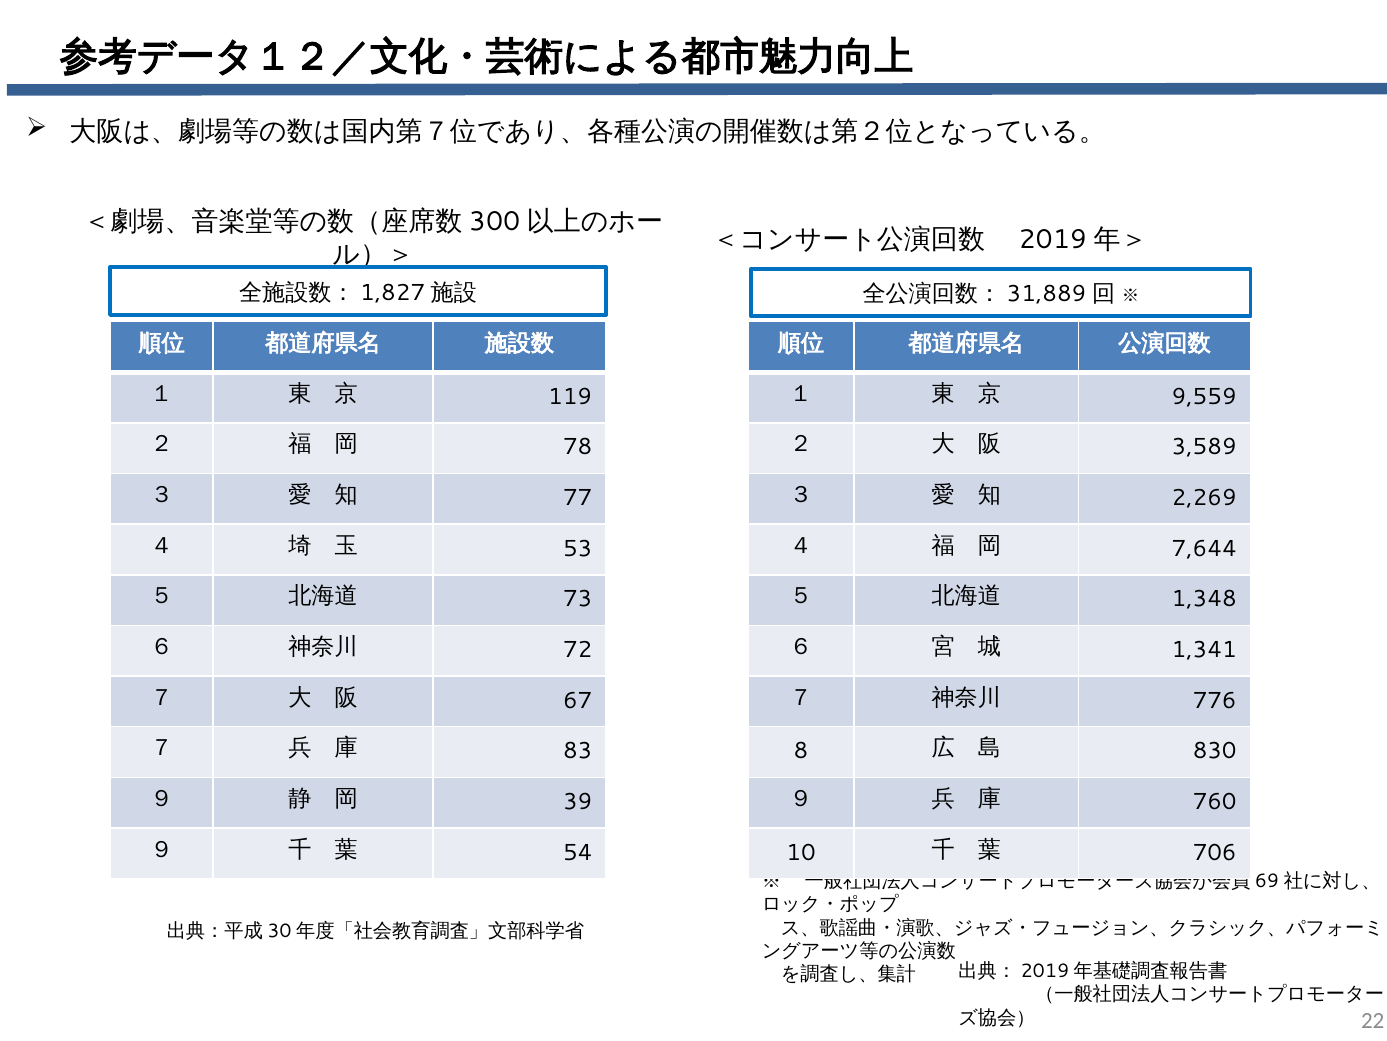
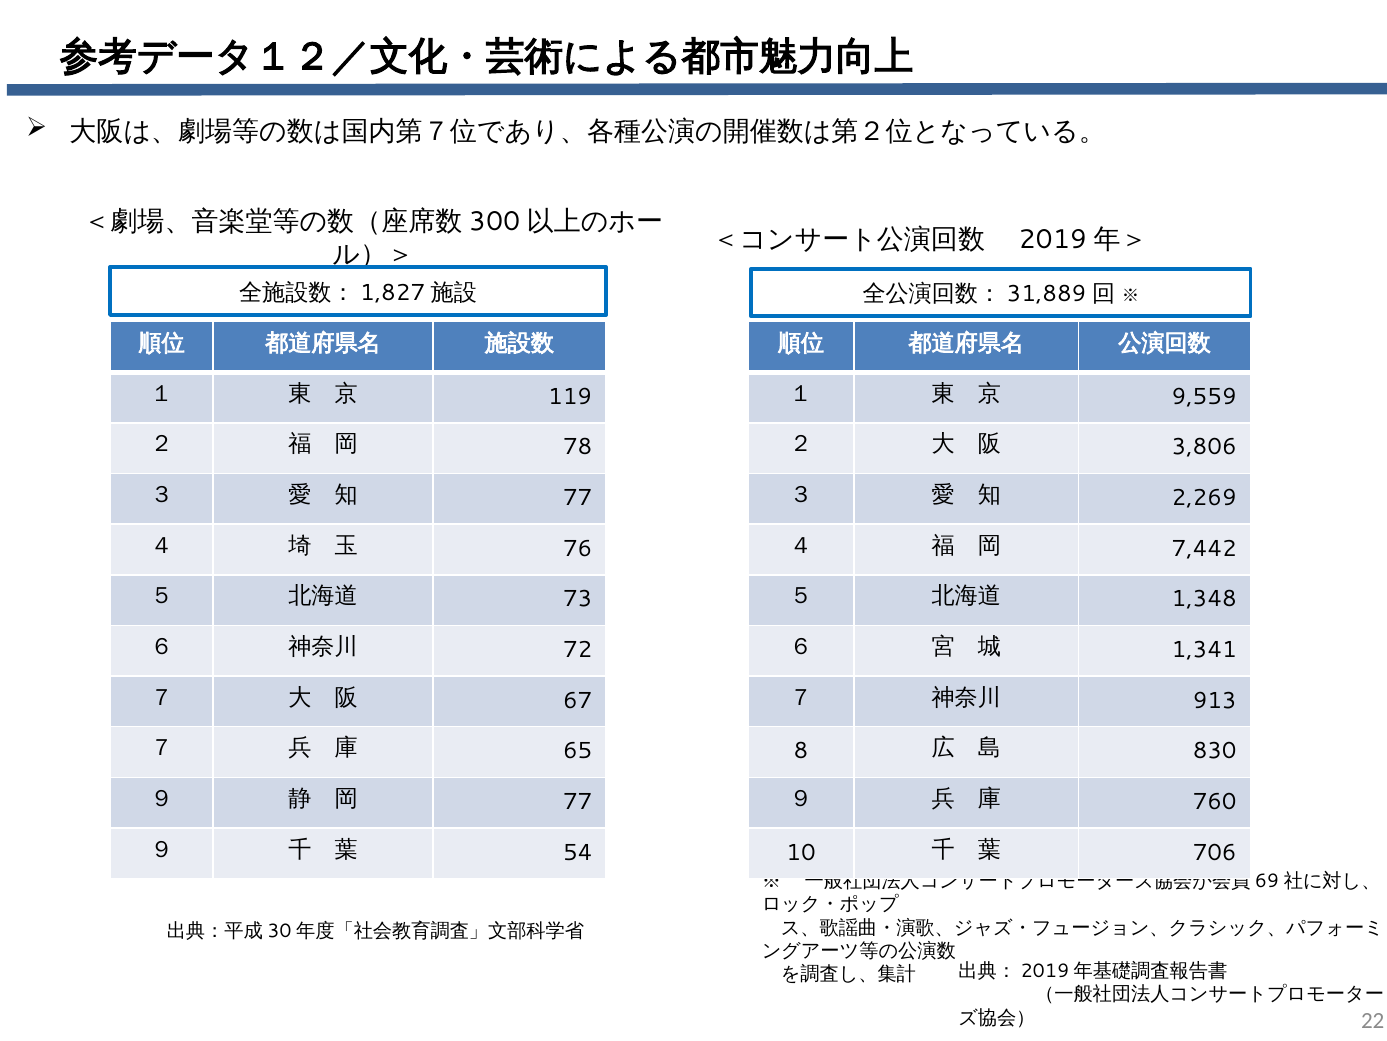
3,589: 3,589 -> 3,806 (1204, 447)
53: 53 -> 76 (578, 548)
7,644: 7,644 -> 7,442 (1204, 548)
776: 776 -> 913 (1215, 700)
83: 83 -> 65 (578, 751)
39: 39 -> 77 (578, 801)
